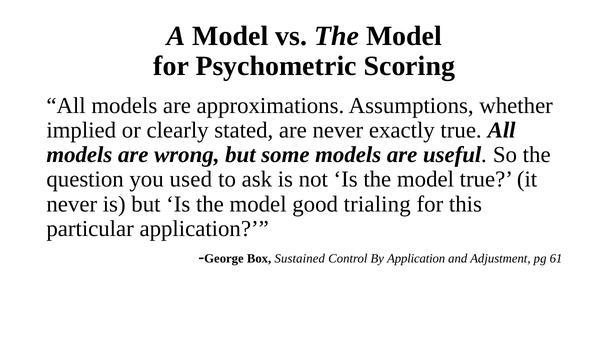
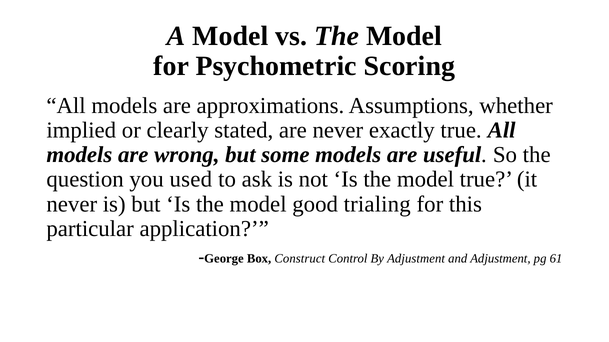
Sustained: Sustained -> Construct (300, 259)
By Application: Application -> Adjustment (416, 259)
